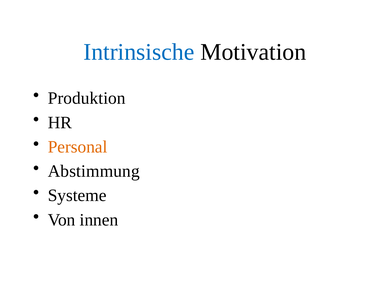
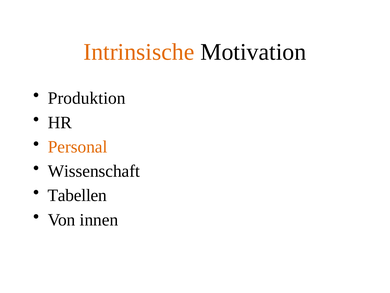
Intrinsische colour: blue -> orange (139, 52)
Abstimmung: Abstimmung -> Wissenschaft (94, 171)
Systeme: Systeme -> Tabellen (77, 195)
